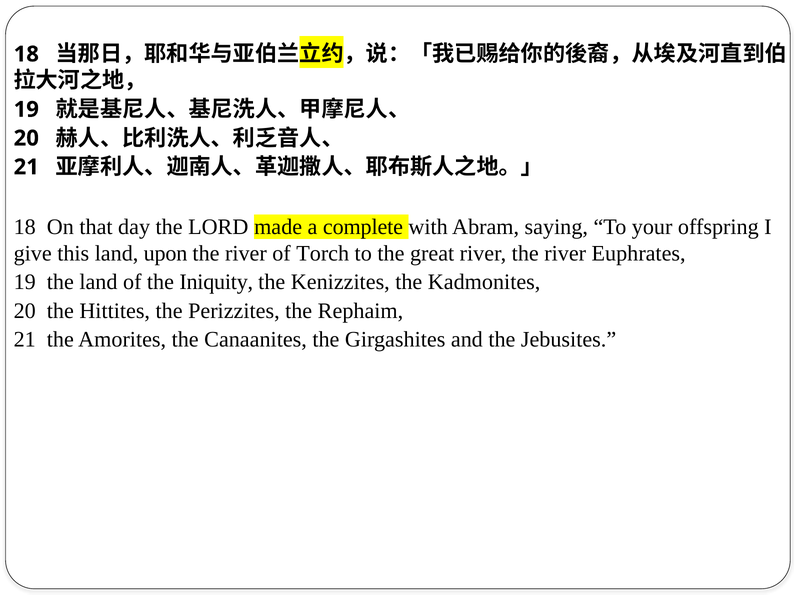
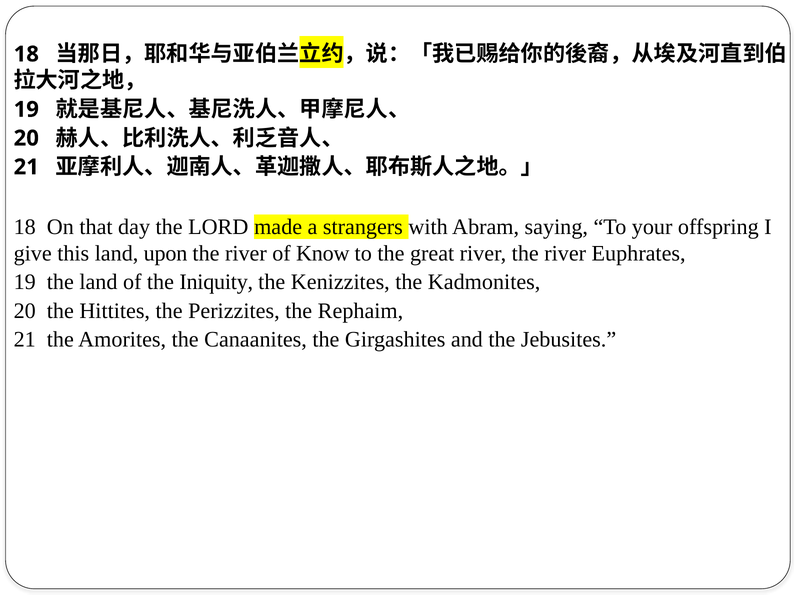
complete: complete -> strangers (363, 227)
Torch: Torch -> Know (323, 253)
